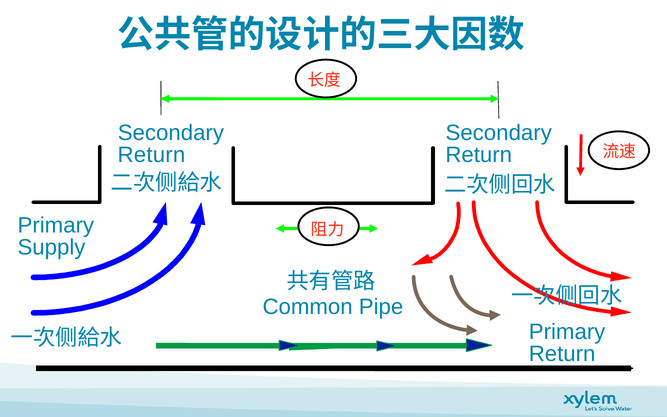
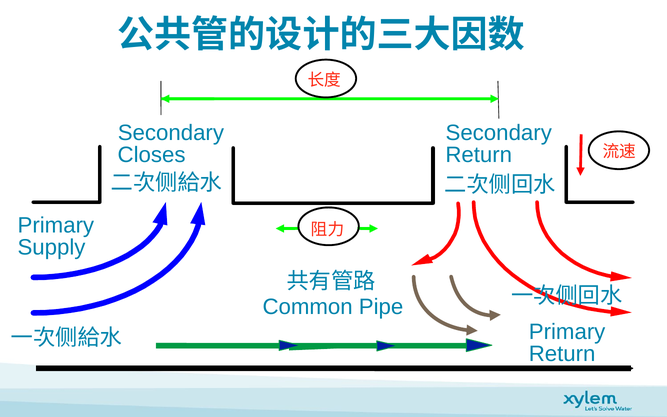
Return: Return -> Closes (152, 155)
